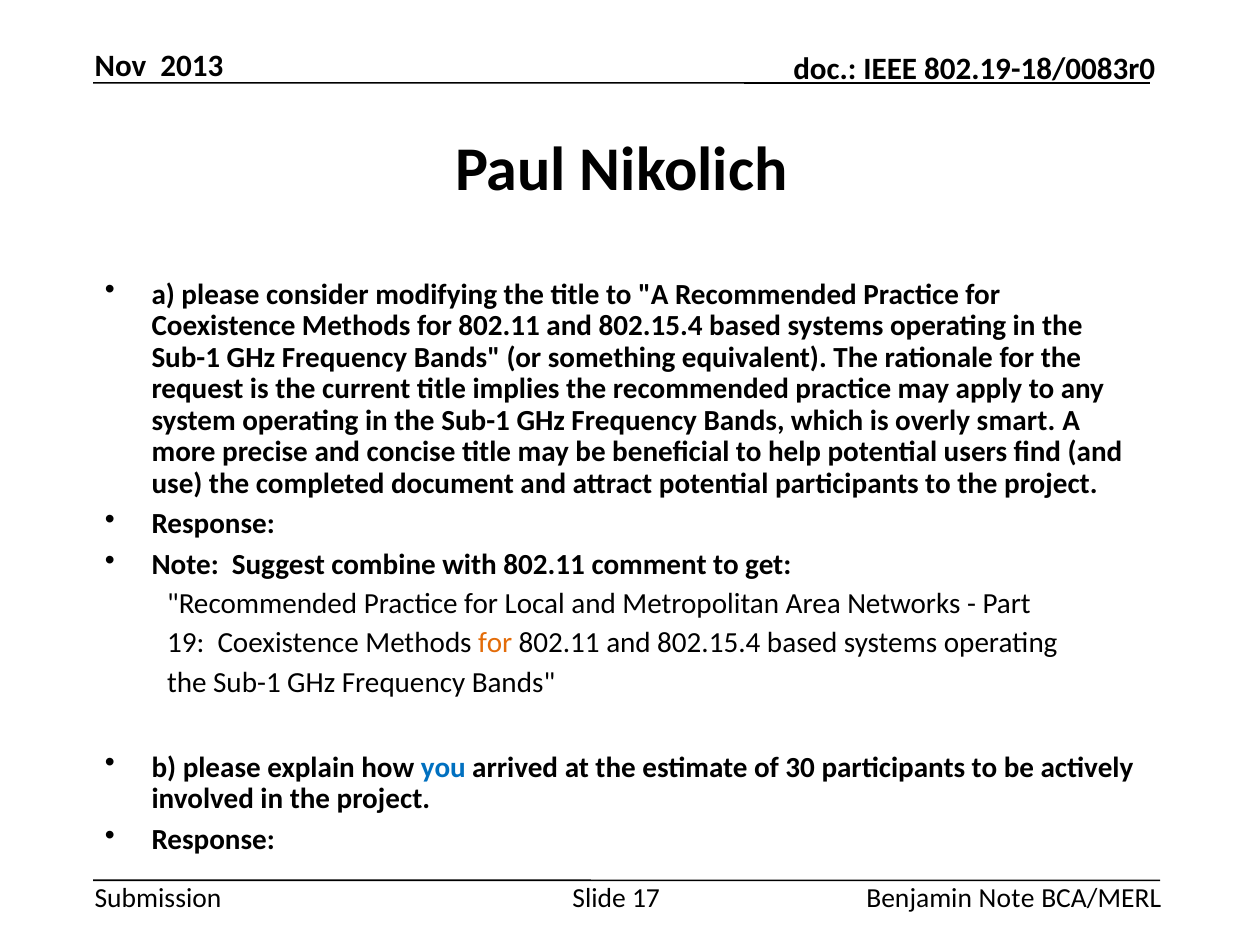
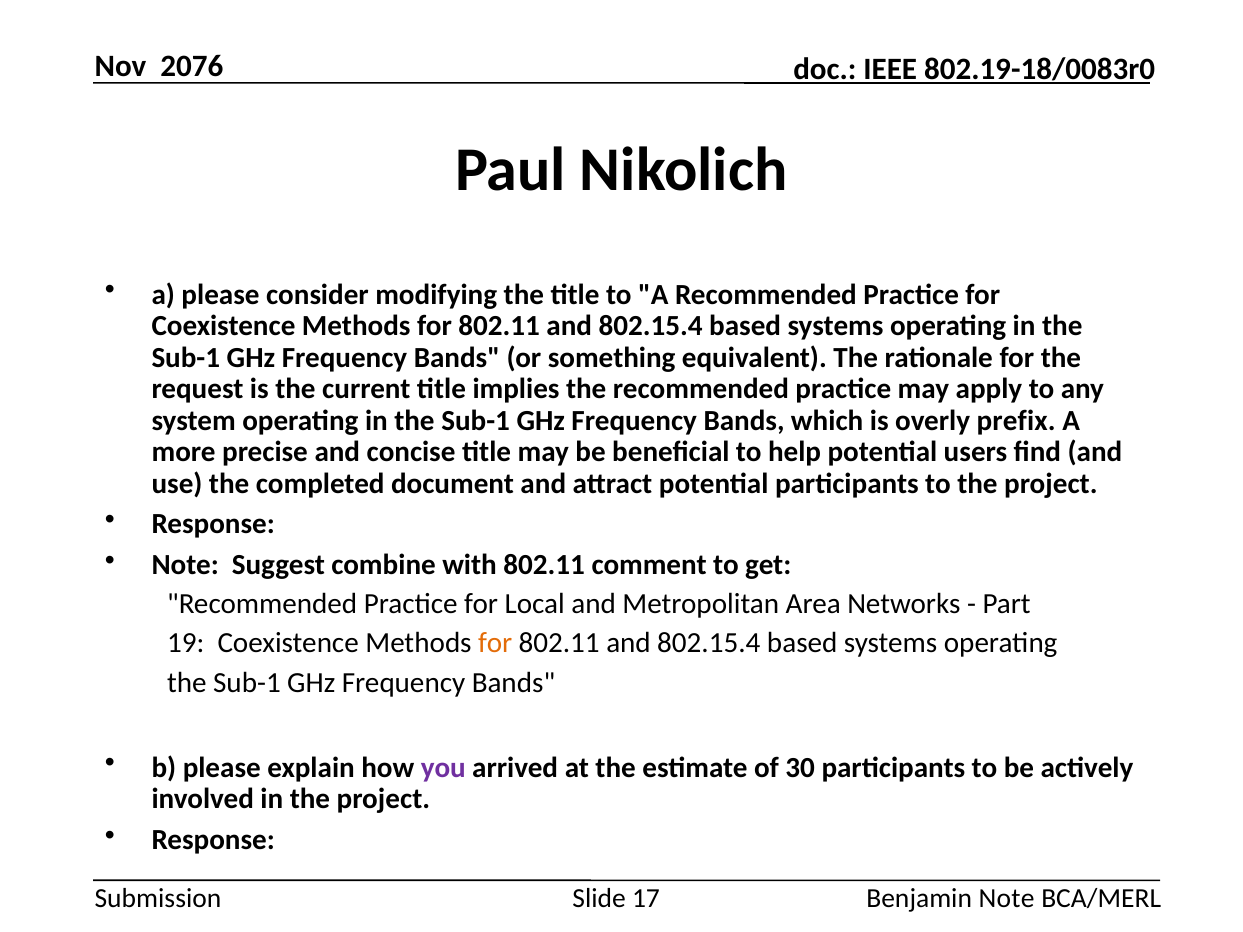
2013: 2013 -> 2076 (192, 66)
smart: smart -> prefix (1016, 421)
you colour: blue -> purple (443, 768)
